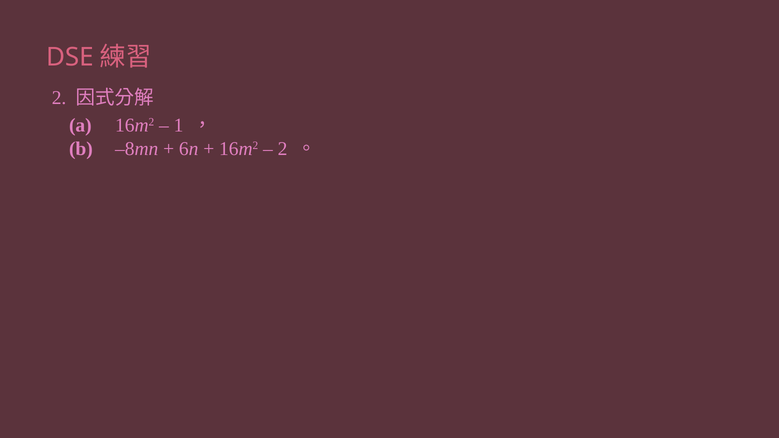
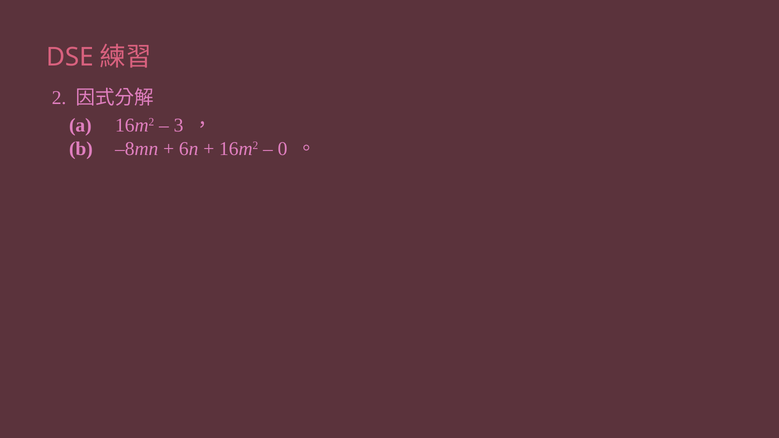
1: 1 -> 3 (179, 125)
2: 2 -> 0 (283, 149)
